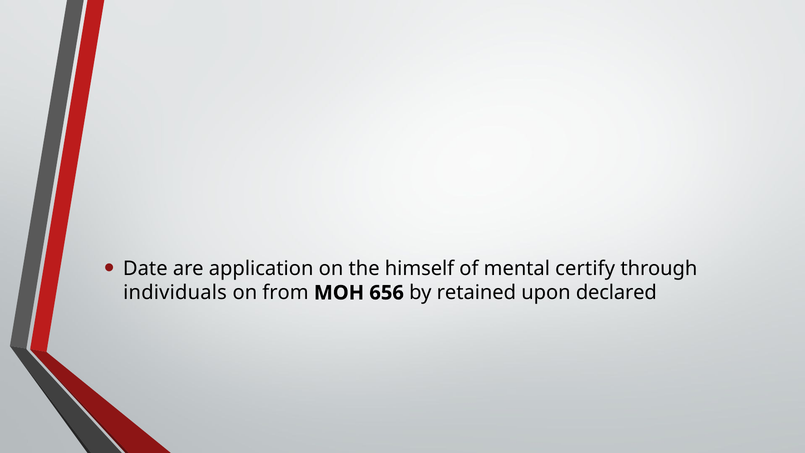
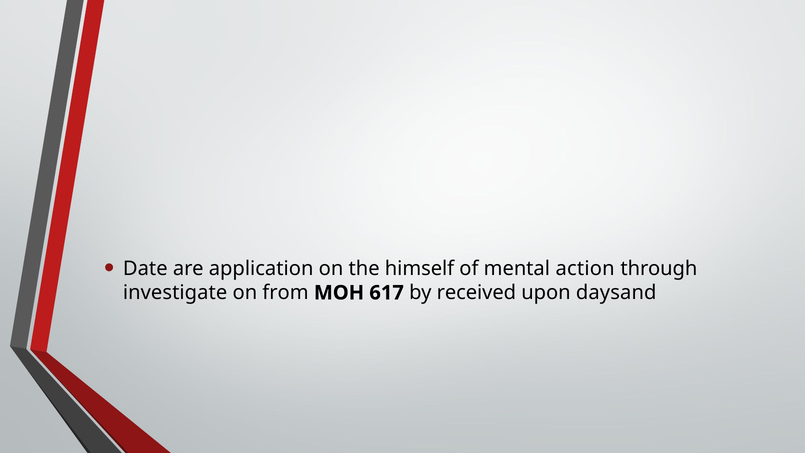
certify: certify -> action (585, 269)
individuals: individuals -> investigate (175, 293)
656: 656 -> 617 (387, 293)
retained: retained -> received (476, 293)
declared: declared -> daysand (616, 293)
